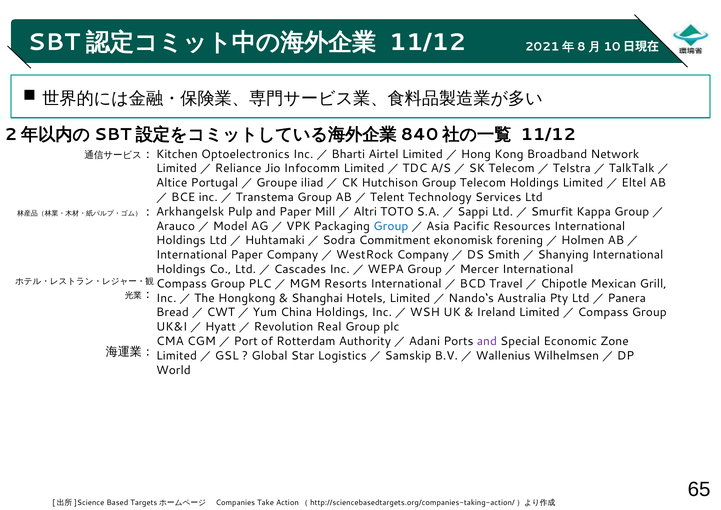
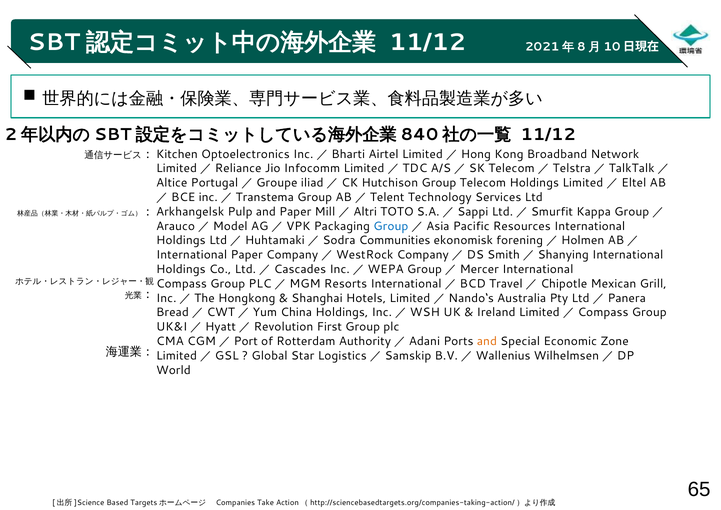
Commitment: Commitment -> Communities (395, 240)
Real: Real -> First (329, 327)
and colour: purple -> orange (487, 341)
